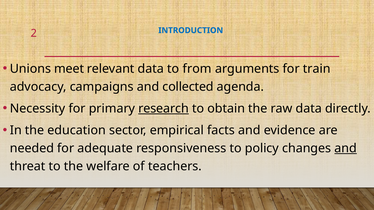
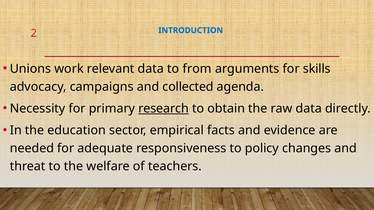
meet: meet -> work (69, 69)
train: train -> skills (317, 69)
and underline: present -> none (346, 149)
